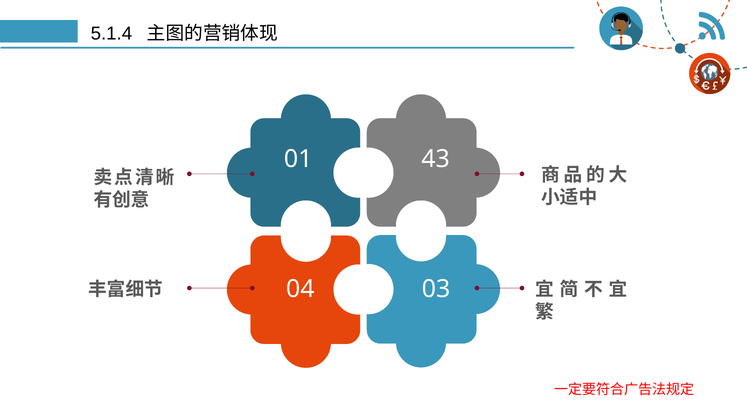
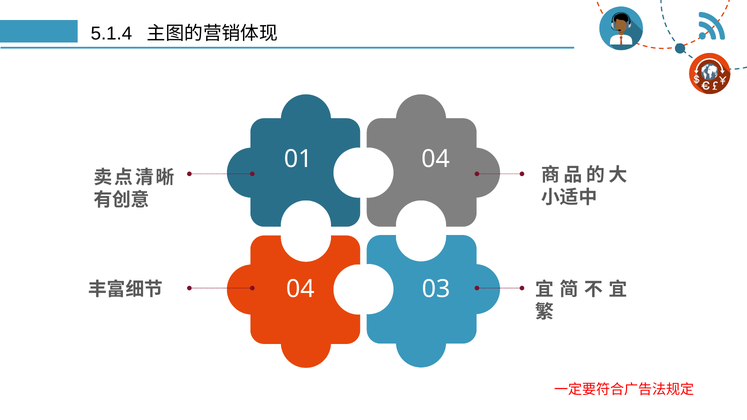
01 43: 43 -> 04 (436, 159)
